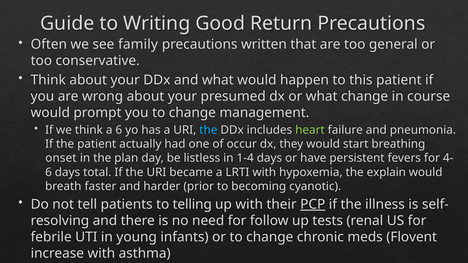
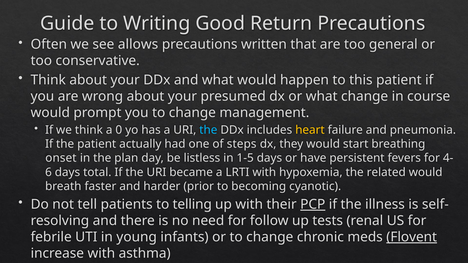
family: family -> allows (138, 44)
a 6: 6 -> 0 (119, 130)
heart colour: light green -> yellow (310, 130)
occur: occur -> steps (242, 144)
1-4: 1-4 -> 1-5 (245, 158)
explain: explain -> related (386, 172)
Flovent underline: none -> present (412, 237)
